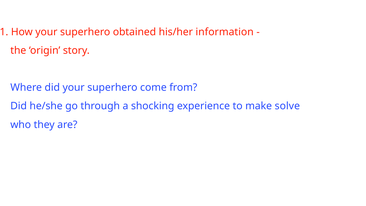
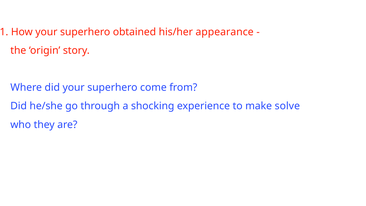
information: information -> appearance (225, 32)
